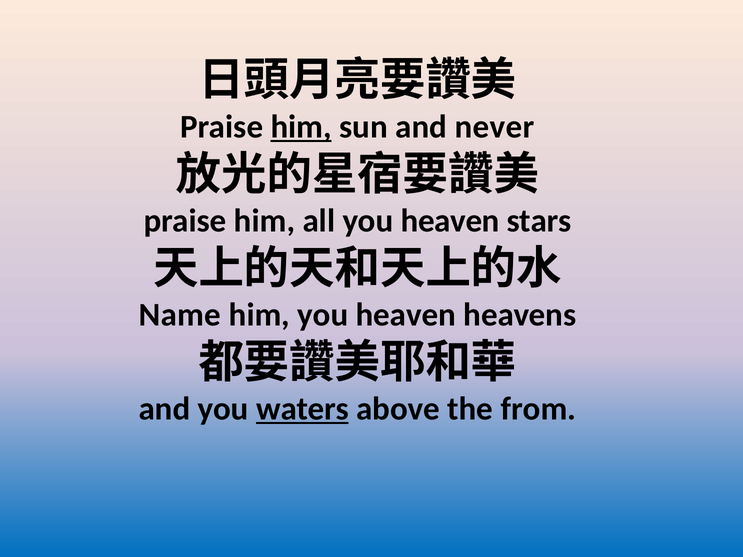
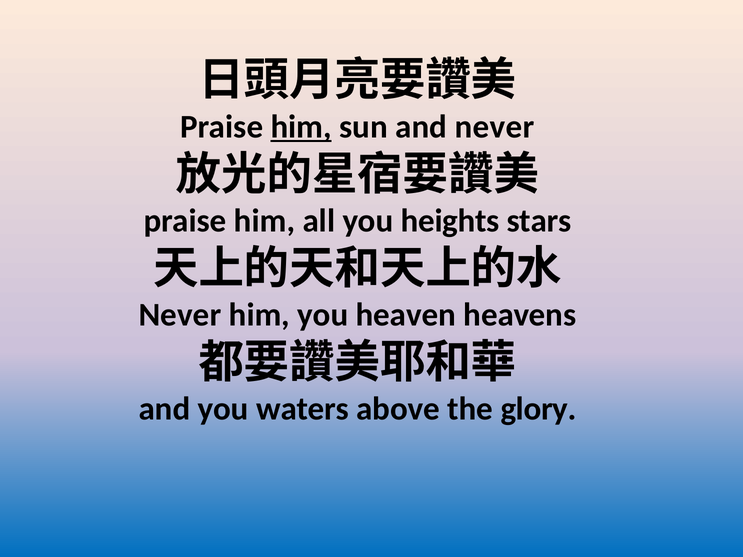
all you heaven: heaven -> heights (450, 221)
Name: Name -> Never (180, 315)
waters underline: present -> none (302, 409)
from: from -> glory (539, 409)
